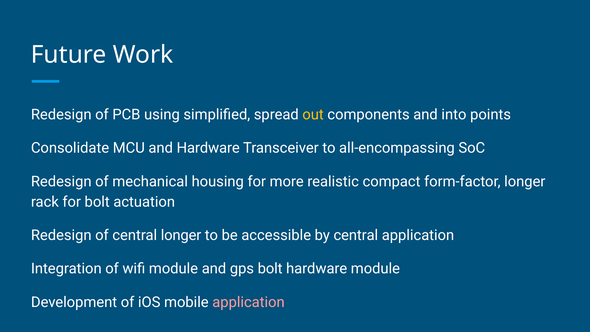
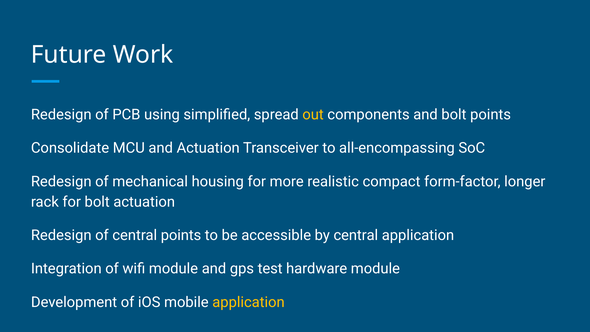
and into: into -> bolt (454, 115)
and Hardware: Hardware -> Actuation (208, 148)
central longer: longer -> points (181, 235)
gps bolt: bolt -> test (270, 269)
application colour: pink -> yellow (249, 302)
